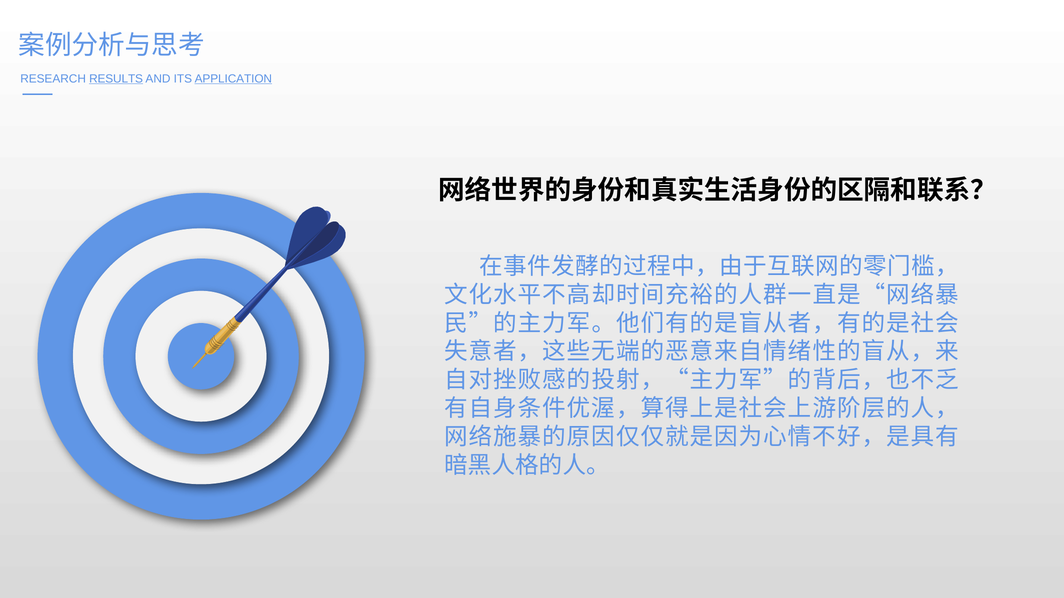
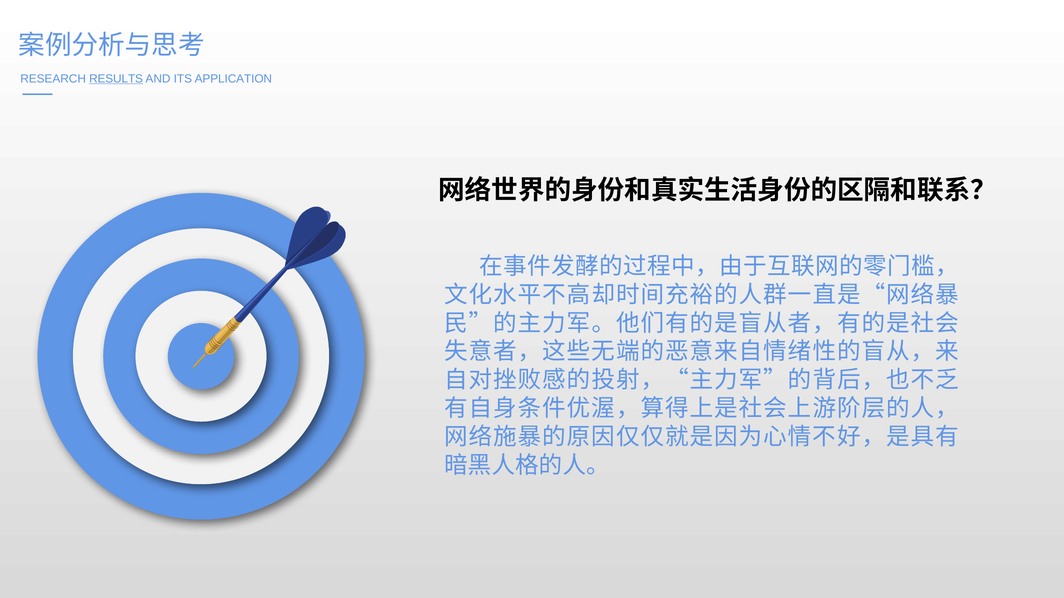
APPLICATION underline: present -> none (233, 79)
